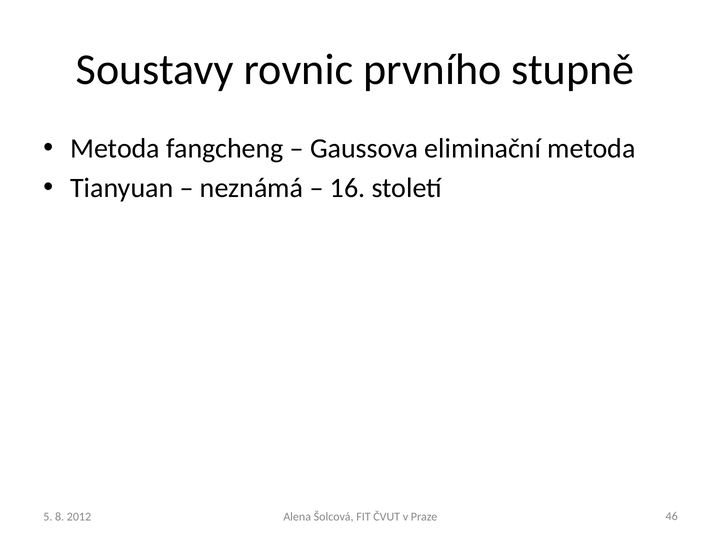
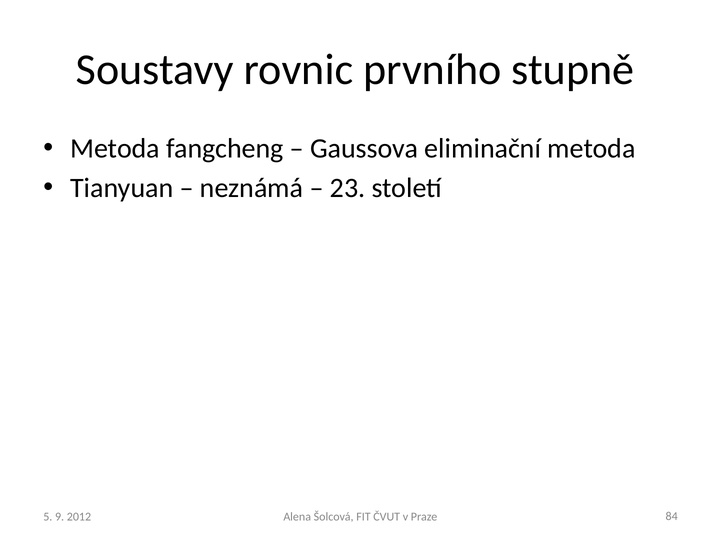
16: 16 -> 23 (348, 188)
8: 8 -> 9 (60, 516)
46: 46 -> 84 (672, 516)
